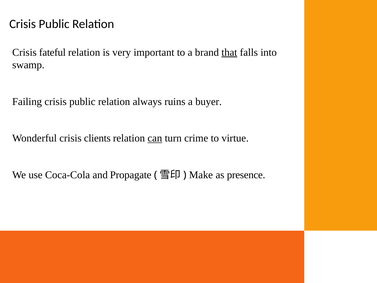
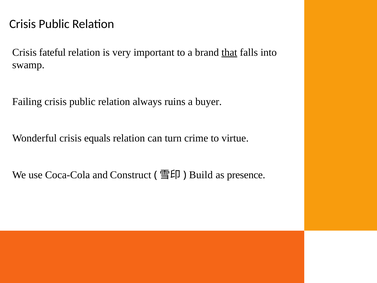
clients: clients -> equals (97, 138)
can underline: present -> none (155, 138)
Propagate: Propagate -> Construct (131, 175)
Make: Make -> Build (201, 175)
